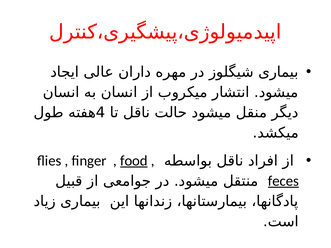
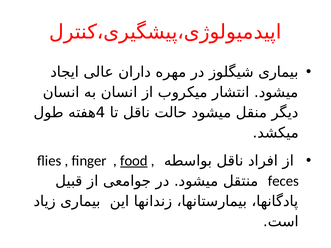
feces underline: present -> none (283, 181)
